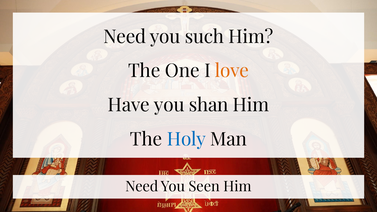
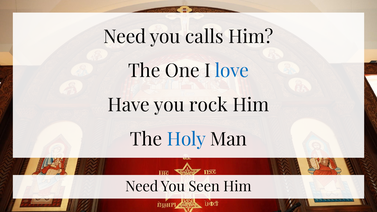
such: such -> calls (204, 37)
love colour: orange -> blue (232, 71)
shan: shan -> rock (209, 105)
